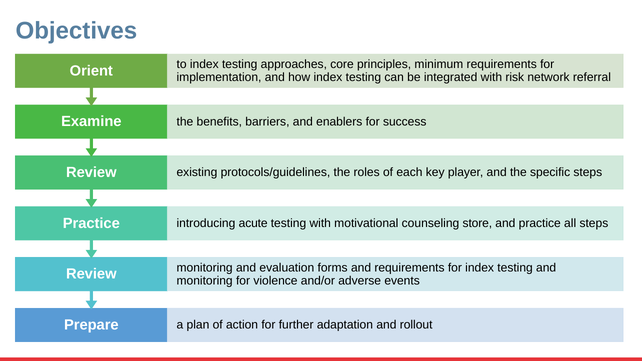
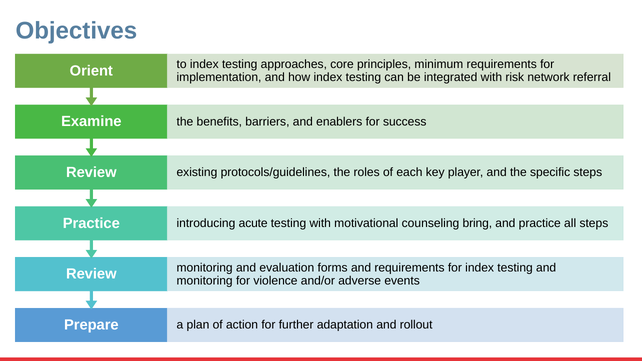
store: store -> bring (477, 223)
